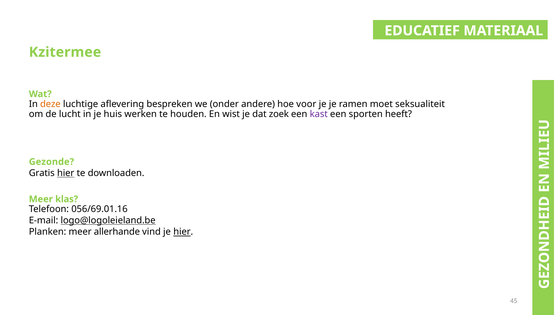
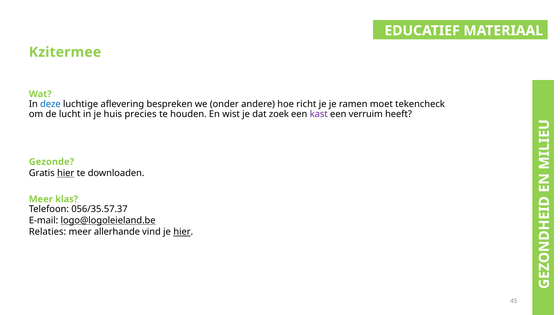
deze colour: orange -> blue (50, 104)
voor: voor -> richt (306, 104)
seksualiteit: seksualiteit -> tekencheck (420, 104)
werken: werken -> precies (141, 114)
sporten: sporten -> verruim (366, 114)
056/69.01.16: 056/69.01.16 -> 056/35.57.37 (99, 209)
Planken: Planken -> Relaties (47, 232)
